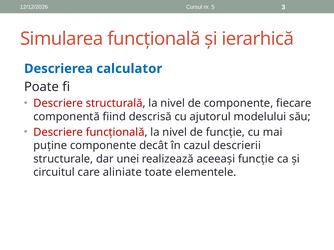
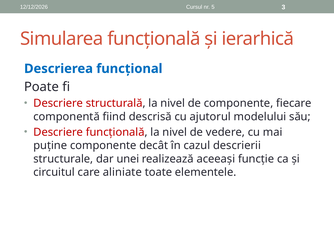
calculator: calculator -> funcțional (129, 69)
de funcție: funcție -> vedere (225, 132)
